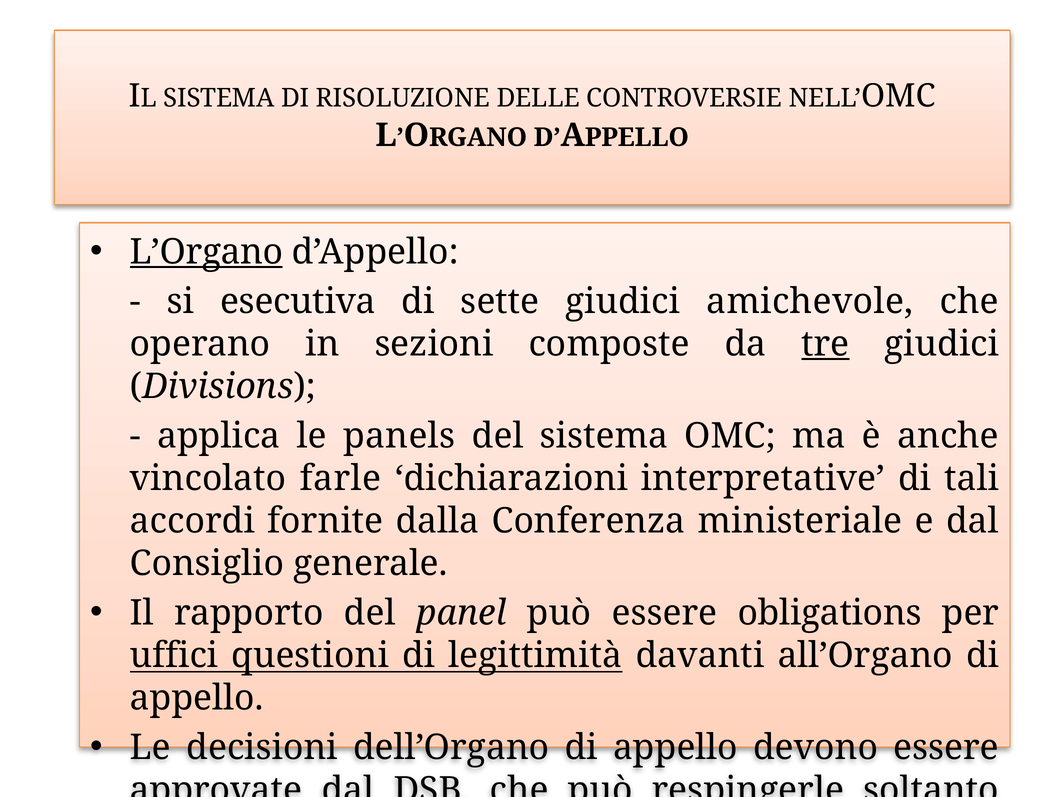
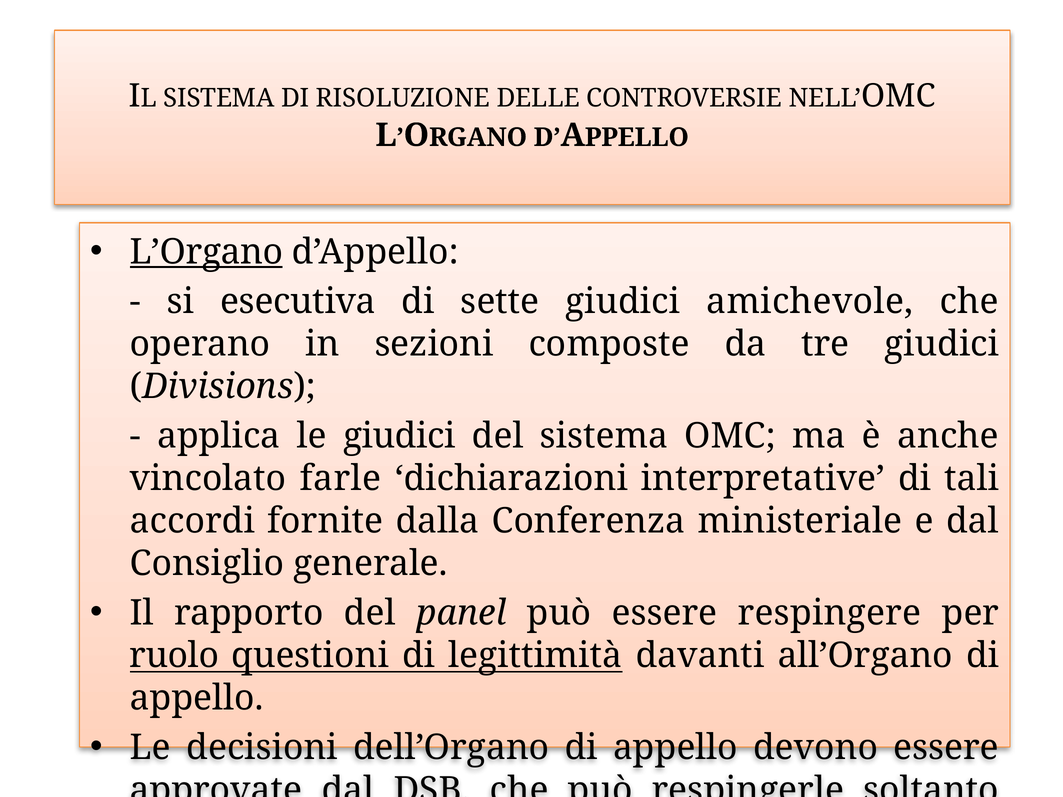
tre underline: present -> none (825, 344)
le panels: panels -> giudici (399, 436)
obligations: obligations -> respingere (829, 613)
uffici: uffici -> ruolo (174, 656)
